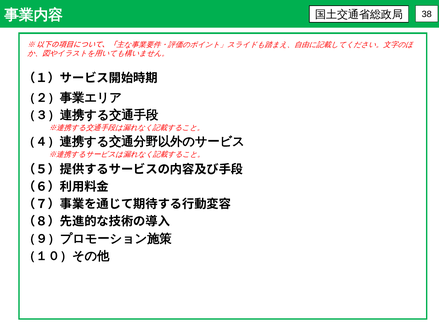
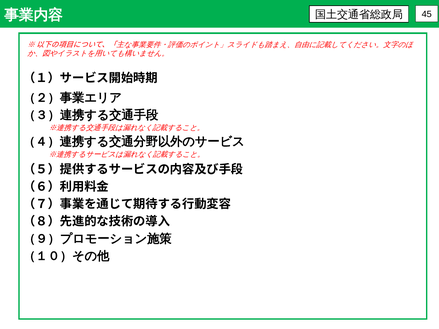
38: 38 -> 45 (427, 14)
